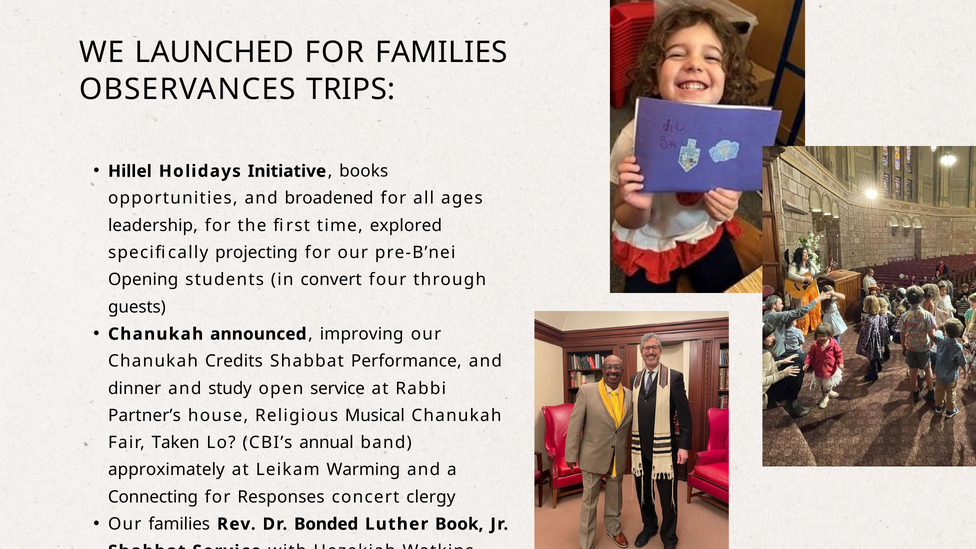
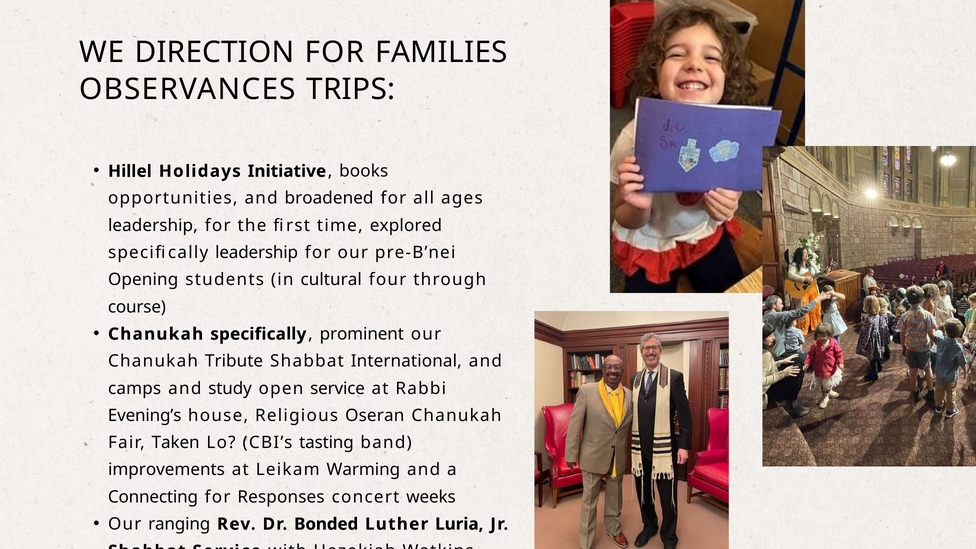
LAUNCHED: LAUNCHED -> DIRECTION (215, 52)
specifically projecting: projecting -> leadership (257, 253)
convert: convert -> cultural (331, 280)
guests: guests -> course (137, 307)
Chanukah announced: announced -> specifically (258, 334)
improving: improving -> prominent (362, 334)
Credits: Credits -> Tribute (234, 361)
Performance: Performance -> International (406, 361)
dinner: dinner -> camps (135, 388)
Partner’s: Partner’s -> Evening’s (145, 416)
Musical: Musical -> Oseran (375, 416)
annual: annual -> tasting (326, 443)
approximately: approximately -> improvements (166, 470)
clergy: clergy -> weeks (431, 497)
Our families: families -> ranging (179, 524)
Book: Book -> Luria (459, 524)
